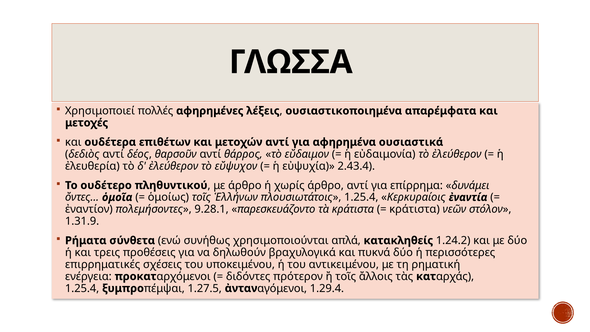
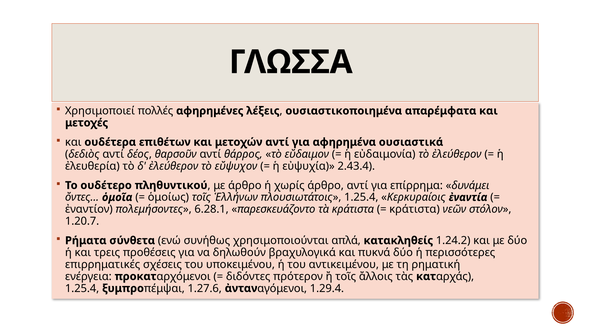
9.28.1: 9.28.1 -> 6.28.1 (212, 209)
1.31.9: 1.31.9 -> 1.20.7 (82, 221)
1.27.5: 1.27.5 -> 1.27.6 (205, 288)
